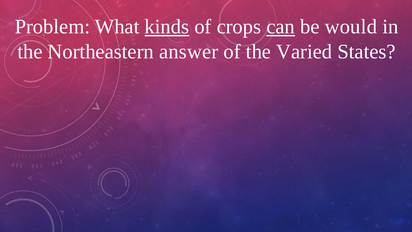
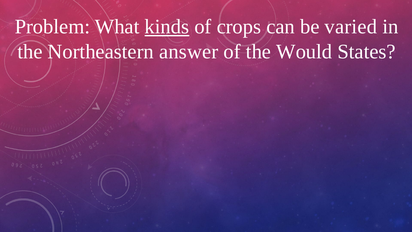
can underline: present -> none (281, 27)
would: would -> varied (351, 27)
Varied: Varied -> Would (304, 51)
